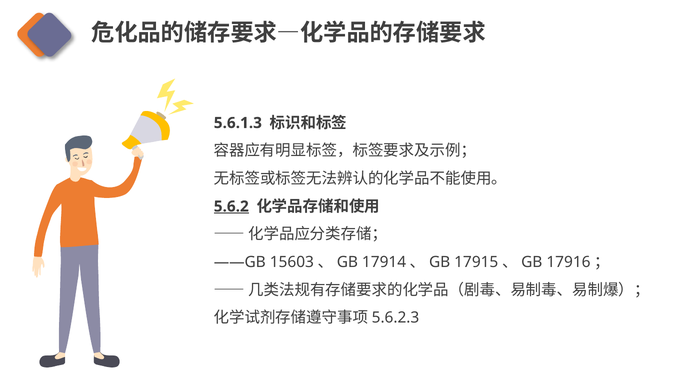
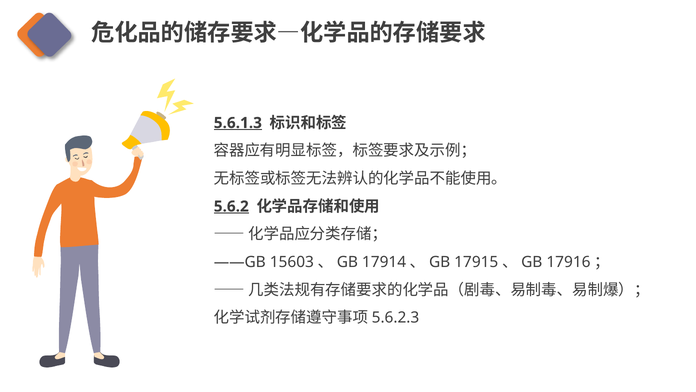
5.6.1.3 underline: none -> present (238, 123)
